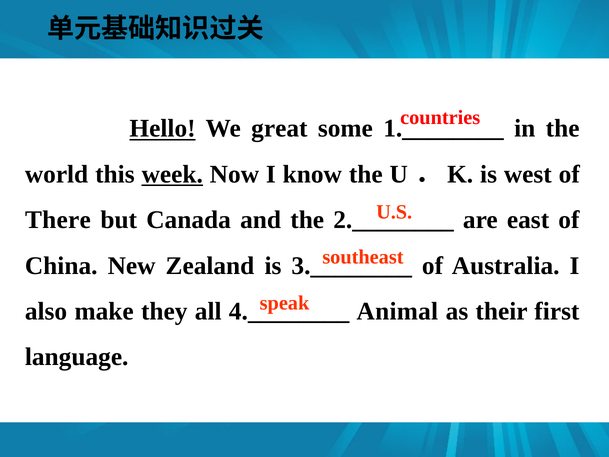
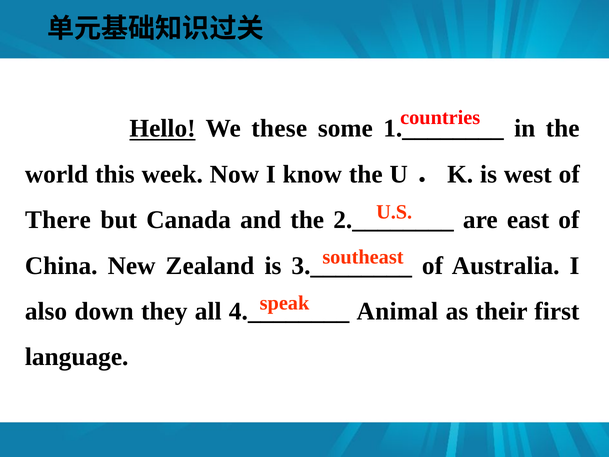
great: great -> these (279, 129)
week underline: present -> none (172, 174)
make: make -> down (104, 311)
